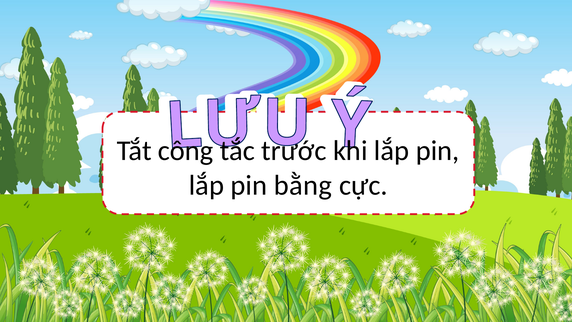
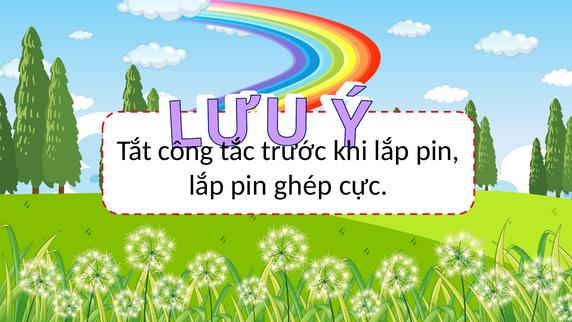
bằng: bằng -> ghép (303, 185)
